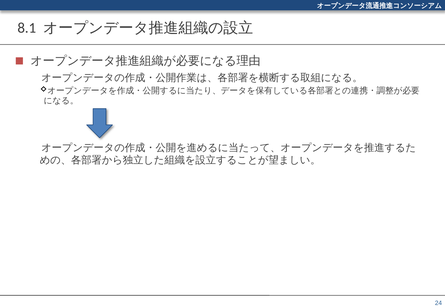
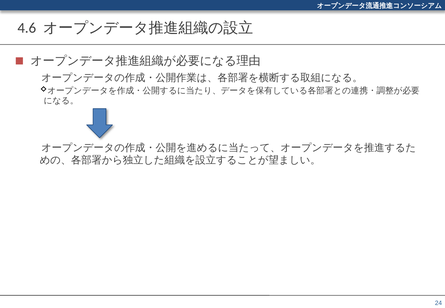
8.1: 8.1 -> 4.6 (27, 28)
